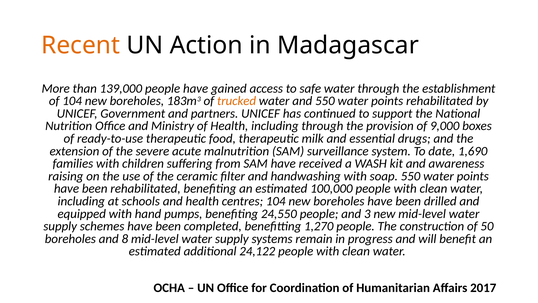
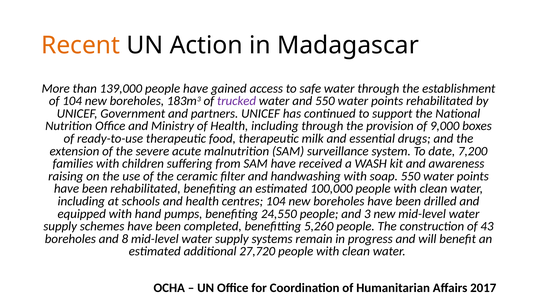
trucked colour: orange -> purple (237, 101)
1,690: 1,690 -> 7,200 (473, 151)
1,270: 1,270 -> 5,260 (319, 226)
50: 50 -> 43 (487, 226)
24,122: 24,122 -> 27,720 (257, 251)
